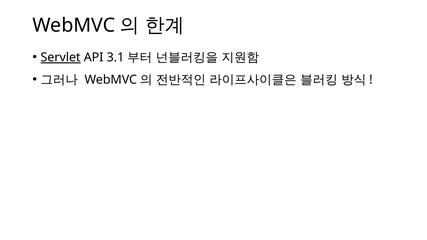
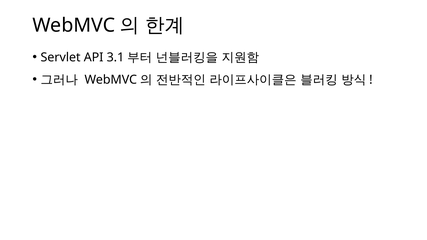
Servlet underline: present -> none (61, 58)
